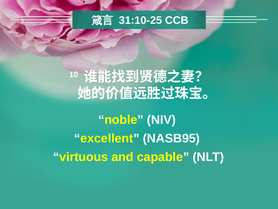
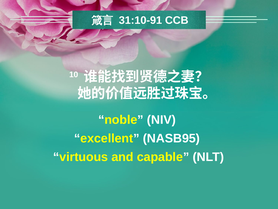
31:10-25: 31:10-25 -> 31:10-91 (141, 20)
